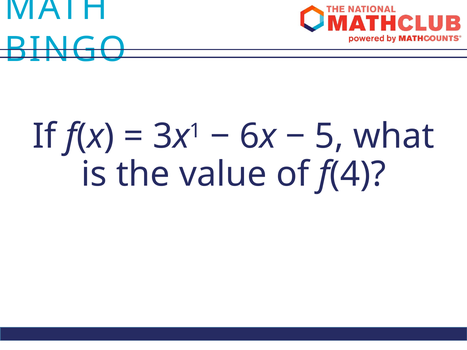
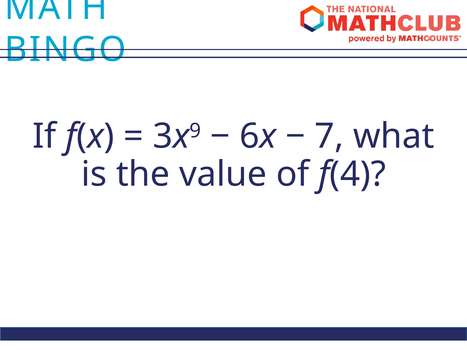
1: 1 -> 9 (195, 131)
5: 5 -> 7 (329, 137)
